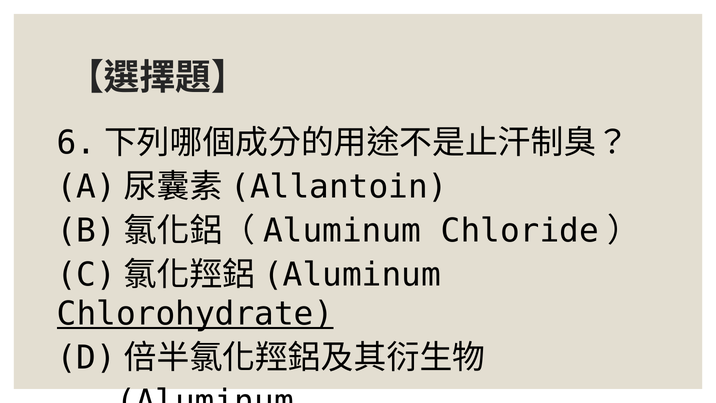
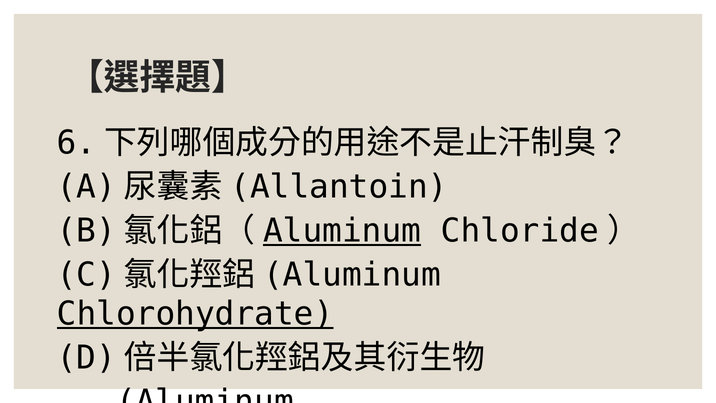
Aluminum underline: none -> present (342, 231)
